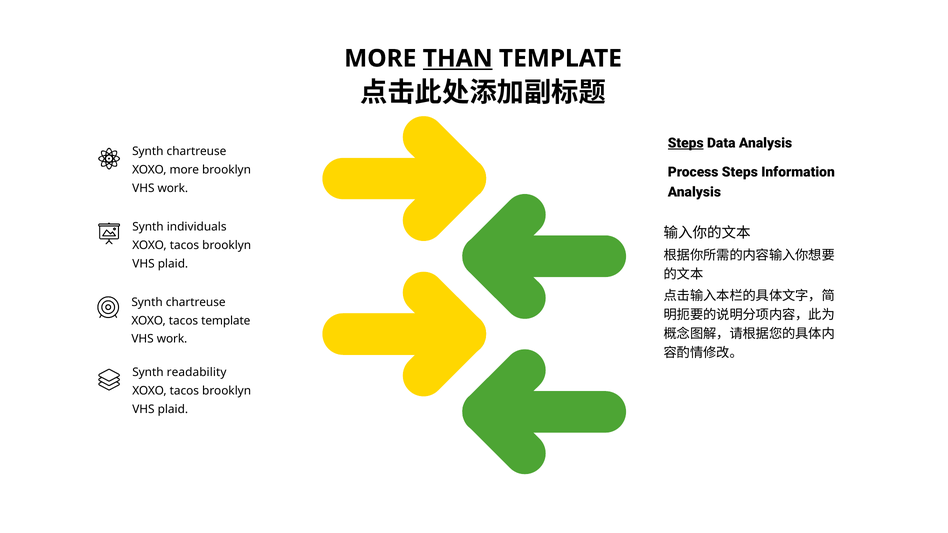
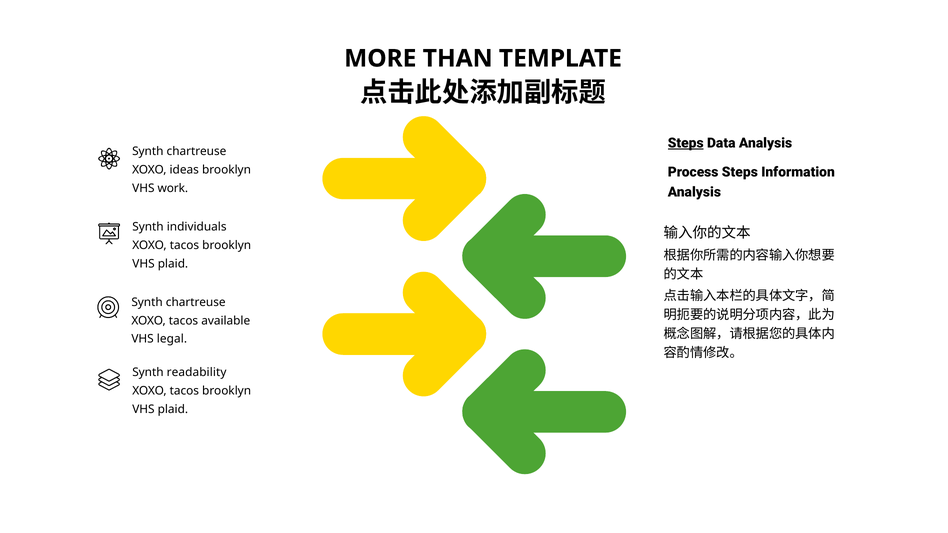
THAN underline: present -> none (458, 59)
XOXO more: more -> ideas (184, 170)
tacos template: template -> available (226, 321)
work: work -> legal (172, 339)
